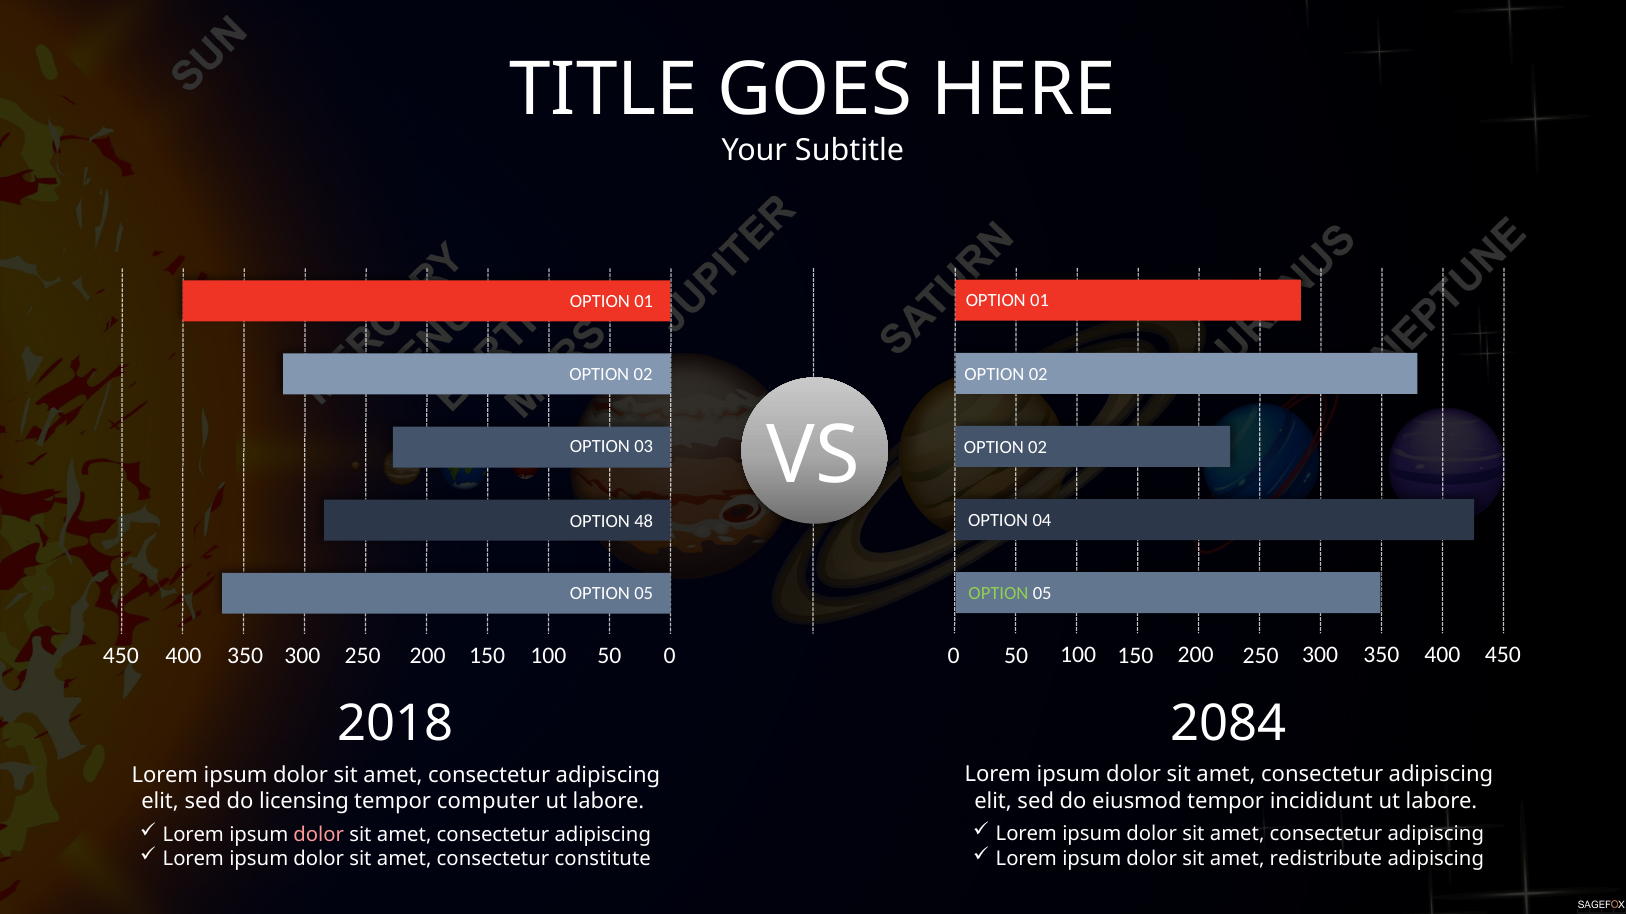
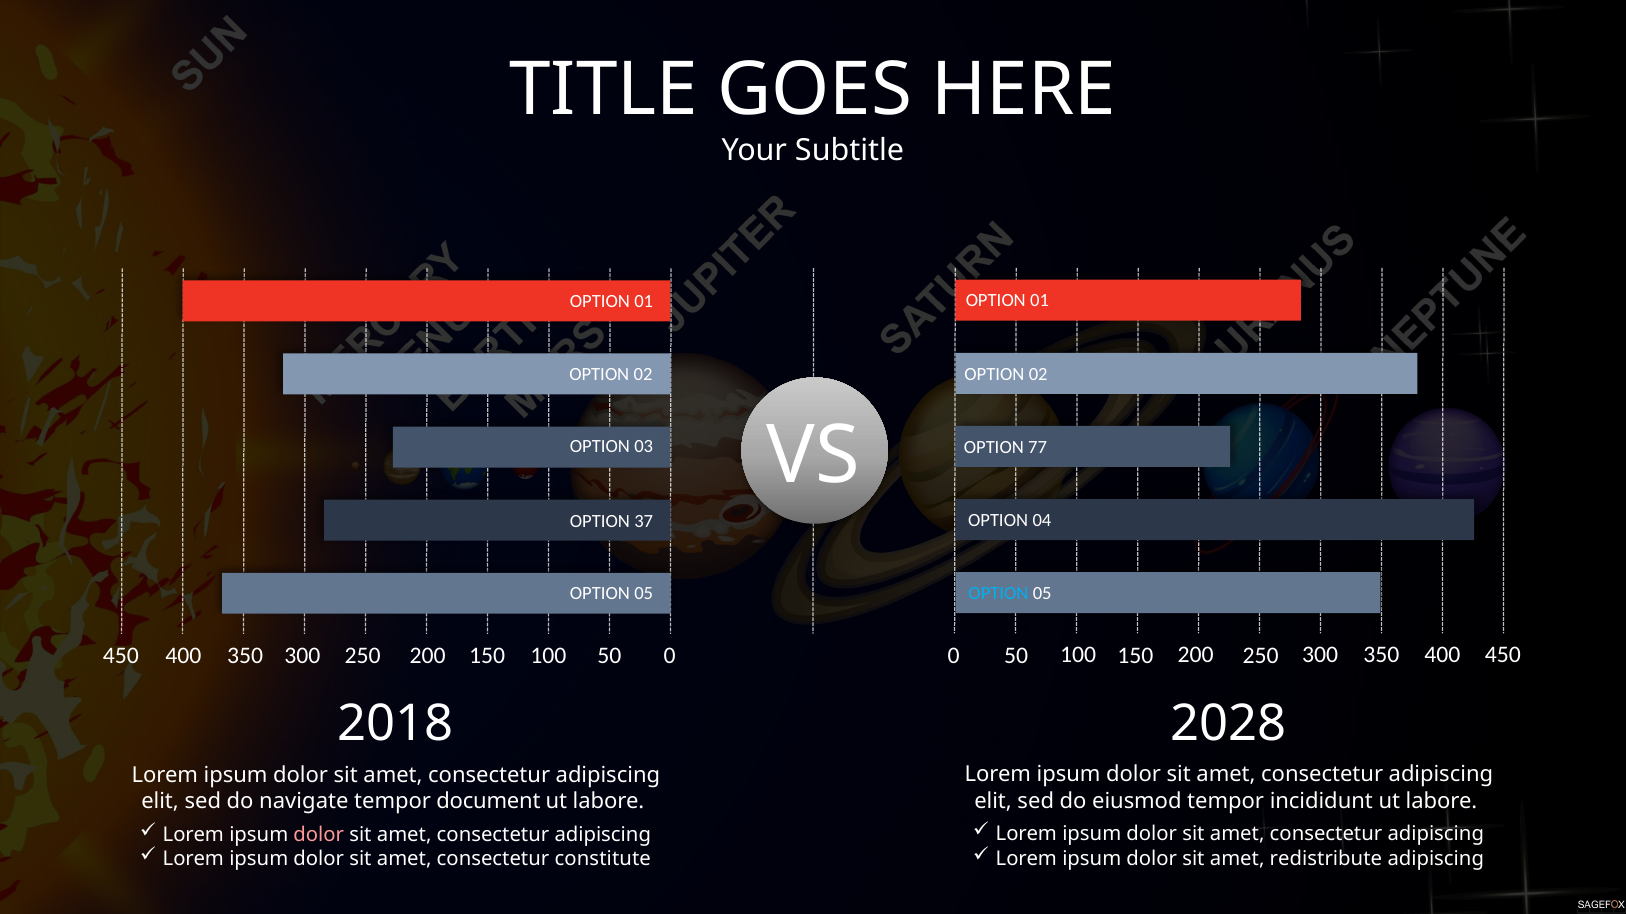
02: 02 -> 77 (1038, 448)
48: 48 -> 37 (644, 521)
OPTION colour: light green -> light blue (998, 594)
2084: 2084 -> 2028 (1229, 724)
licensing: licensing -> navigate (304, 802)
computer: computer -> document (488, 802)
